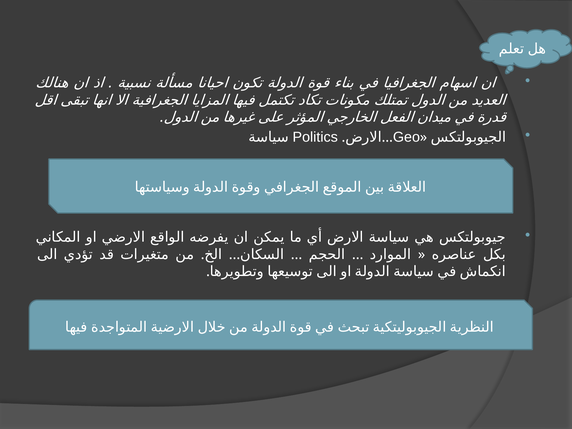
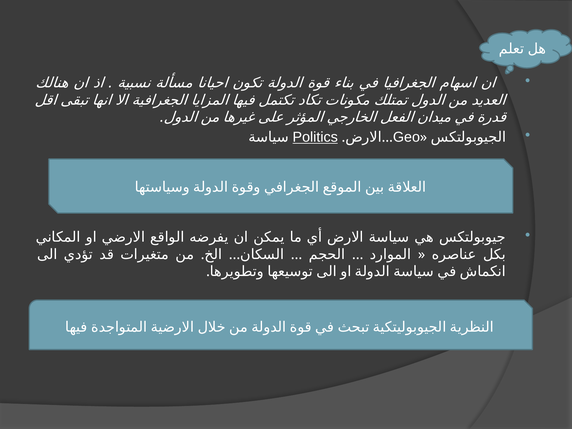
Politics underline: none -> present (315, 137)
